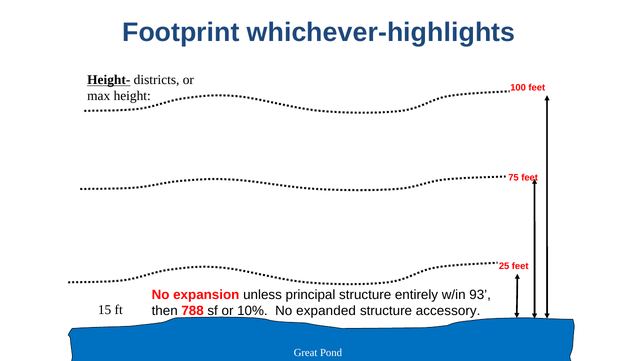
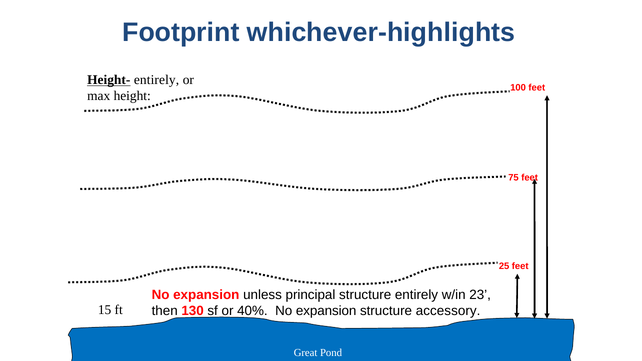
Height- districts: districts -> entirely (157, 80)
93: 93 -> 23 (480, 295)
788: 788 -> 130 (193, 311)
10%: 10% -> 40% (252, 311)
expanded: expanded -> expansion (326, 311)
